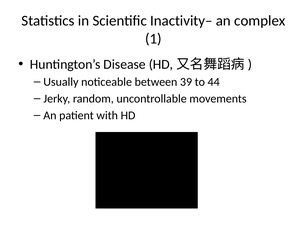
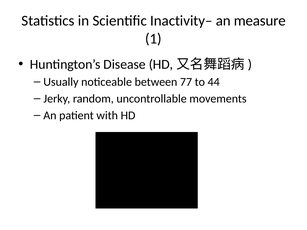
complex: complex -> measure (260, 21)
39: 39 -> 77 (186, 82)
